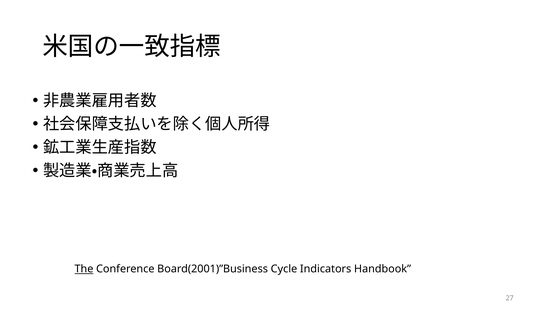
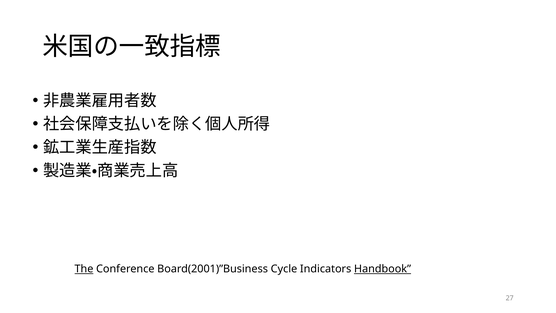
Handbook underline: none -> present (383, 269)
